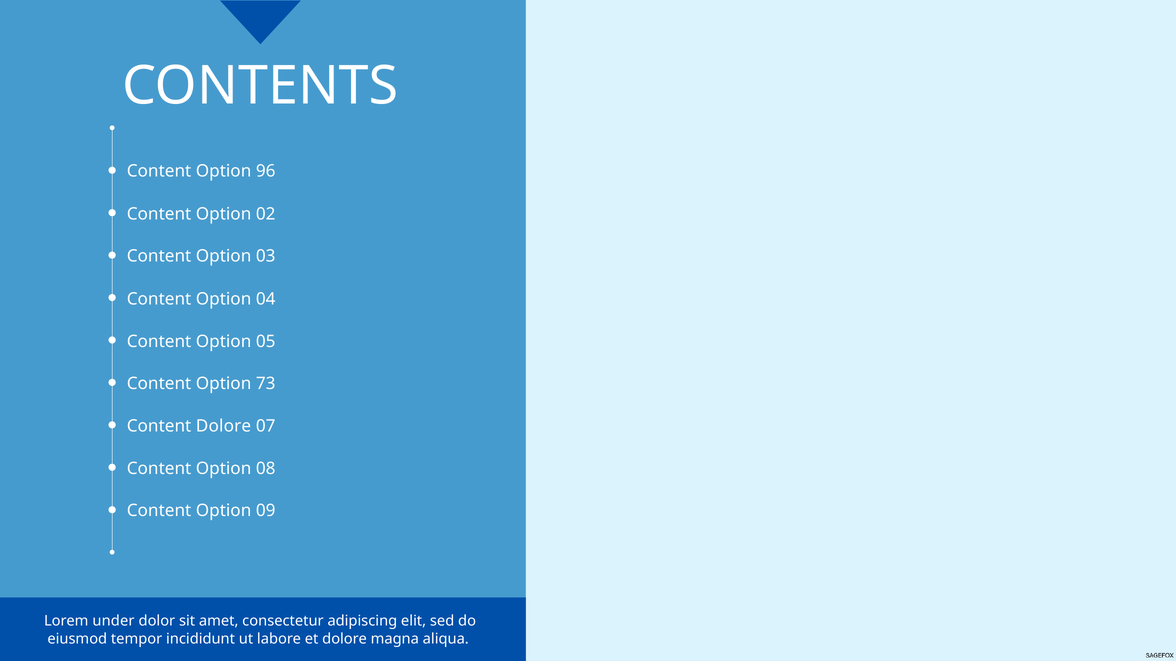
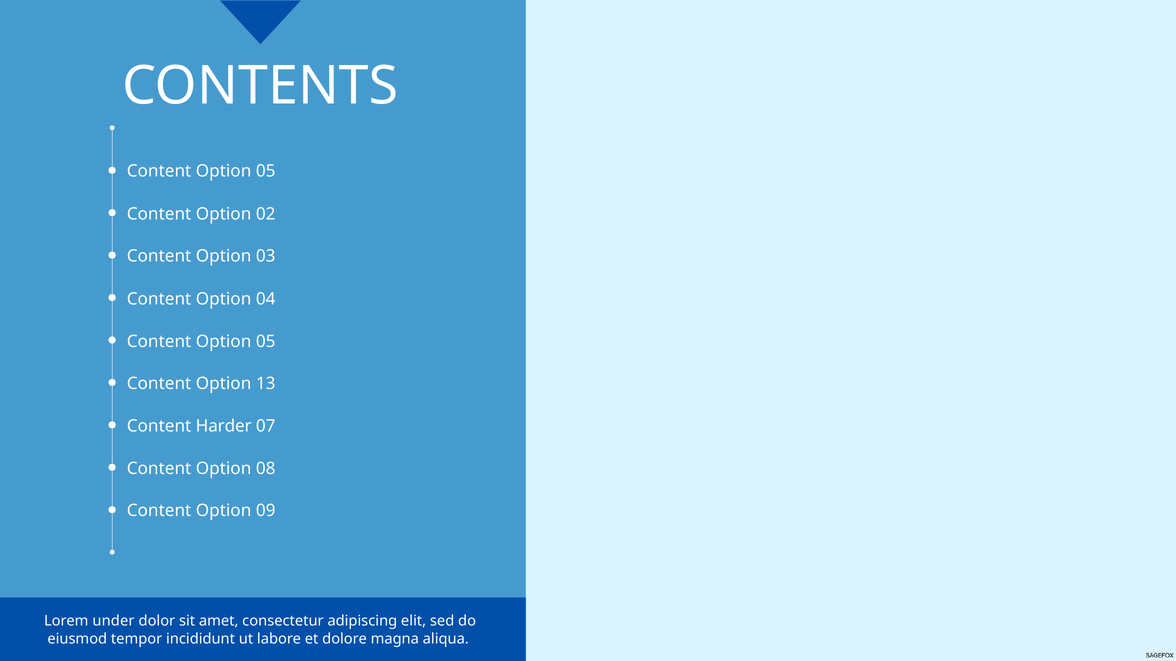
96: 96 -> 05 (266, 171)
73: 73 -> 13 (266, 384)
Content Dolore: Dolore -> Harder (224, 426)
